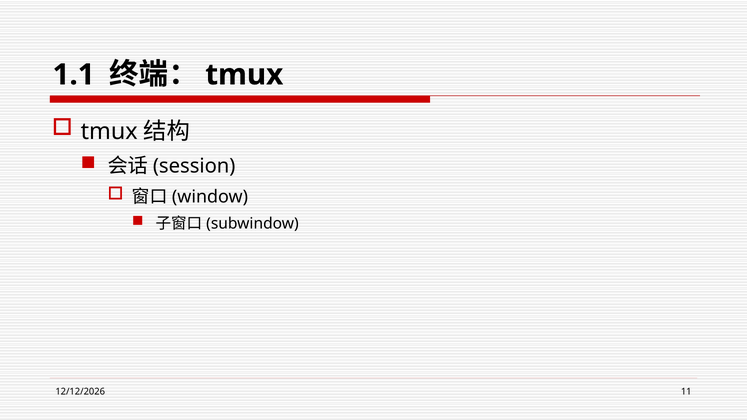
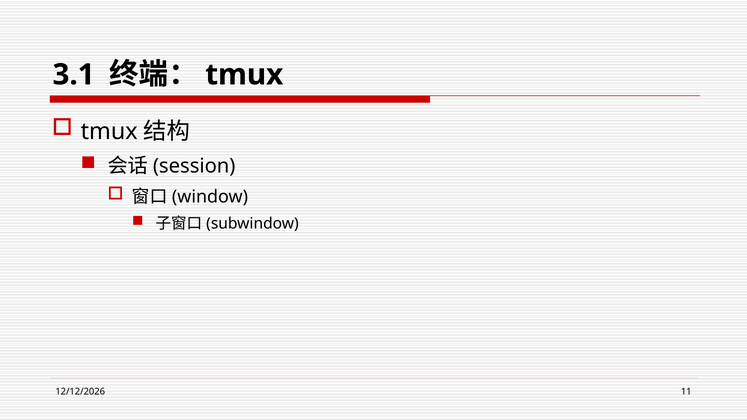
1.1: 1.1 -> 3.1 (74, 75)
